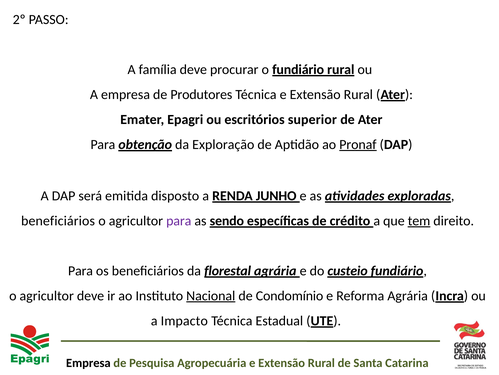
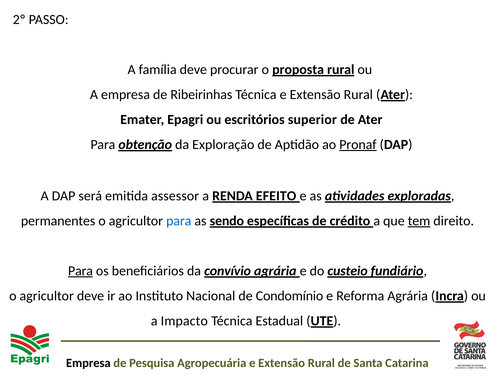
o fundiário: fundiário -> proposta (298, 69)
Produtores: Produtores -> Ribeirinhas (201, 94)
disposto: disposto -> assessor (175, 195)
JUNHO: JUNHO -> EFEITO (276, 195)
beneficiários: beneficiários -> permanentes (58, 220)
para colour: purple -> blue (179, 220)
Para underline: none -> present (81, 270)
florestal: florestal -> convívio (228, 270)
Nacional underline: present -> none (211, 295)
